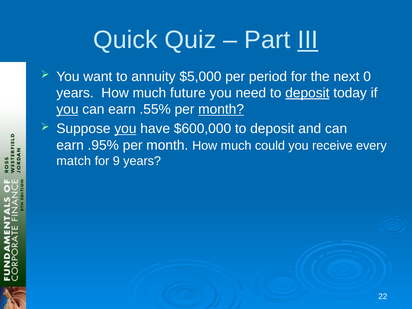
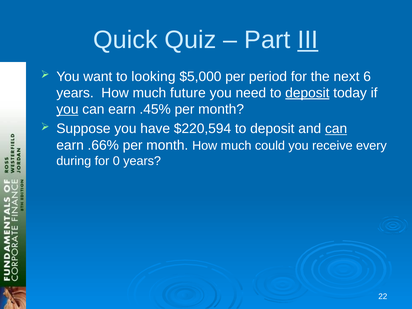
annuity: annuity -> looking (153, 77)
0: 0 -> 6 (367, 77)
.55%: .55% -> .45% (155, 109)
month underline: present -> none (221, 109)
you underline: present -> none (125, 129)
$600,000: $600,000 -> $220,594 (203, 129)
can underline: none -> present (336, 129)
.95%: .95% -> .66% (103, 145)
match: match -> during (74, 161)
9: 9 -> 0 (116, 161)
